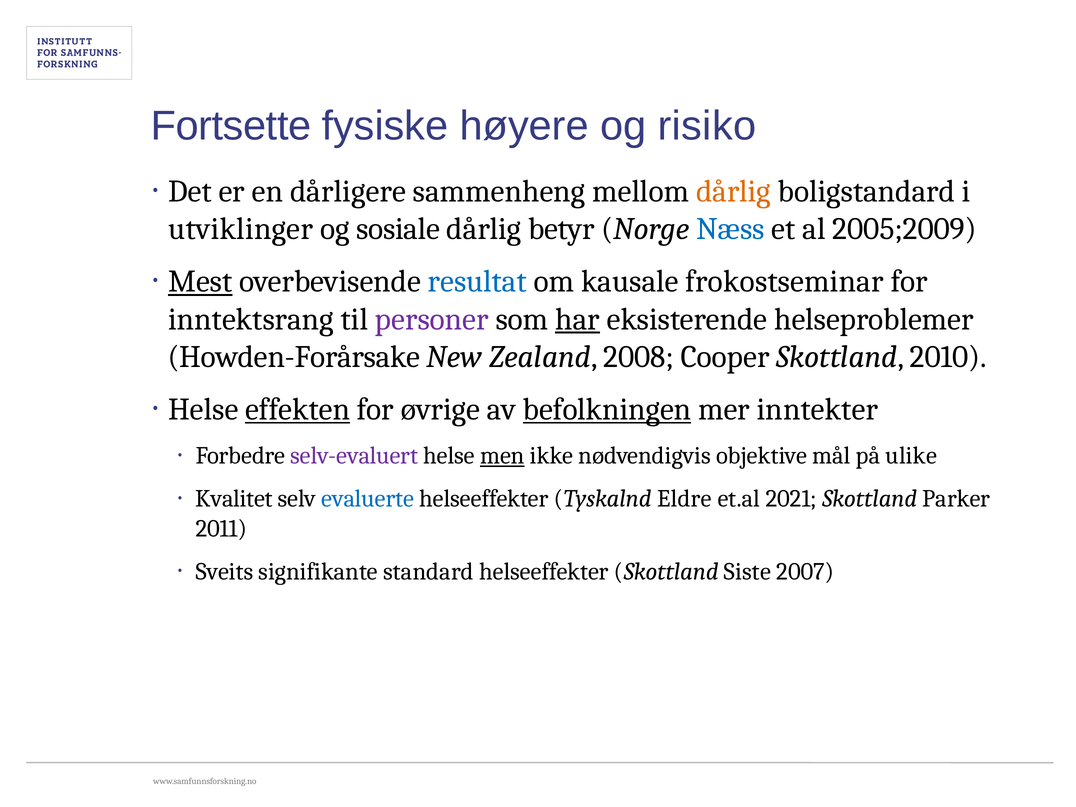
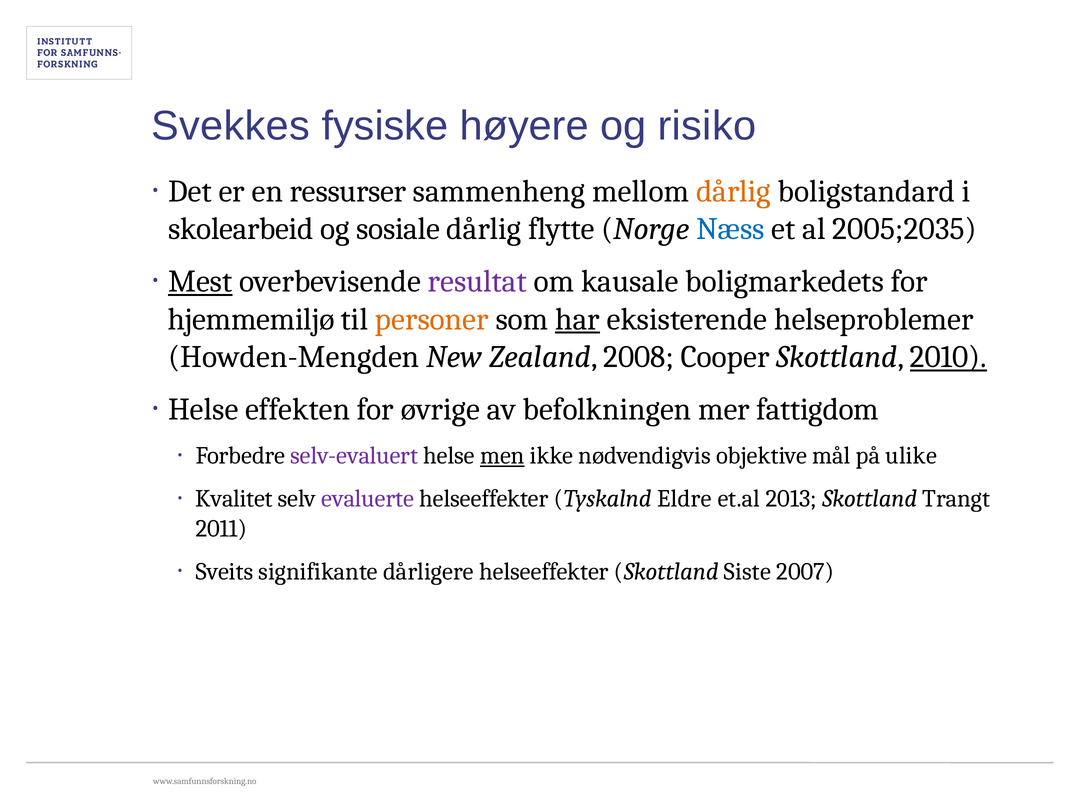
Fortsette: Fortsette -> Svekkes (231, 126)
dårligere: dårligere -> ressurser (348, 191)
utviklinger: utviklinger -> skolearbeid (241, 229)
betyr: betyr -> flytte (561, 229)
2005;2009: 2005;2009 -> 2005;2035 (905, 229)
resultat colour: blue -> purple (477, 282)
frokostseminar: frokostseminar -> boligmarkedets (785, 282)
inntektsrang: inntektsrang -> hjemmemiljø (251, 319)
personer colour: purple -> orange (432, 319)
Howden-Forårsake: Howden-Forårsake -> Howden-Mengden (294, 357)
2010 underline: none -> present (948, 357)
effekten underline: present -> none (298, 409)
befolkningen underline: present -> none (607, 409)
inntekter: inntekter -> fattigdom (818, 409)
evaluerte colour: blue -> purple (368, 499)
2021: 2021 -> 2013 (791, 499)
Parker: Parker -> Trangt (956, 499)
standard: standard -> dårligere (428, 571)
